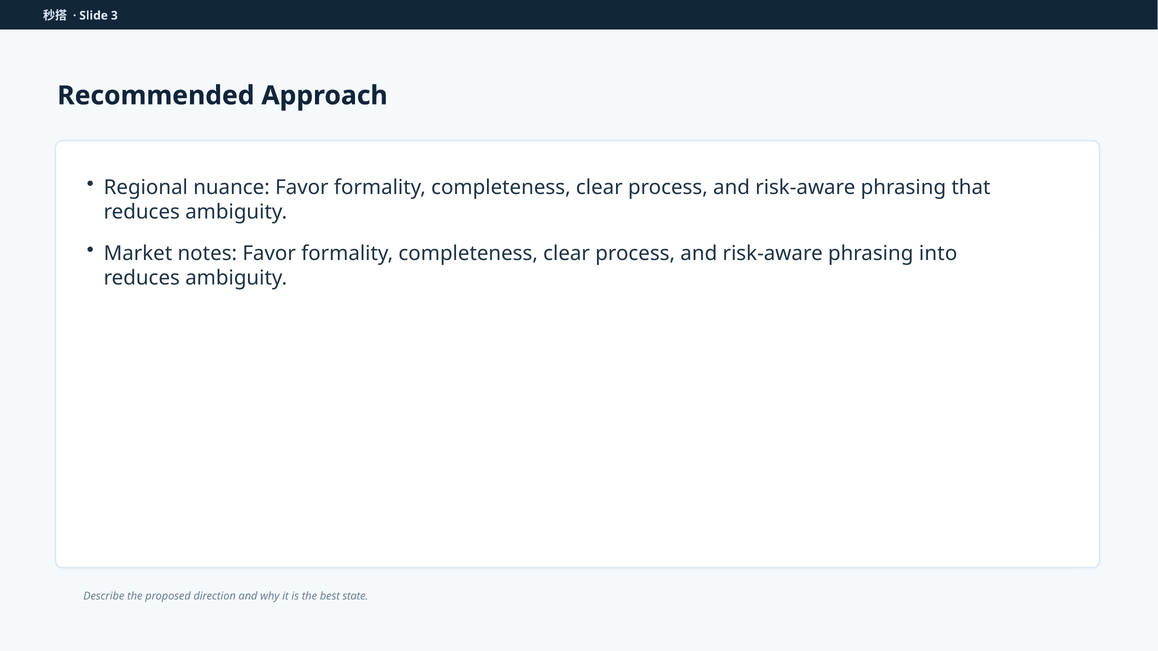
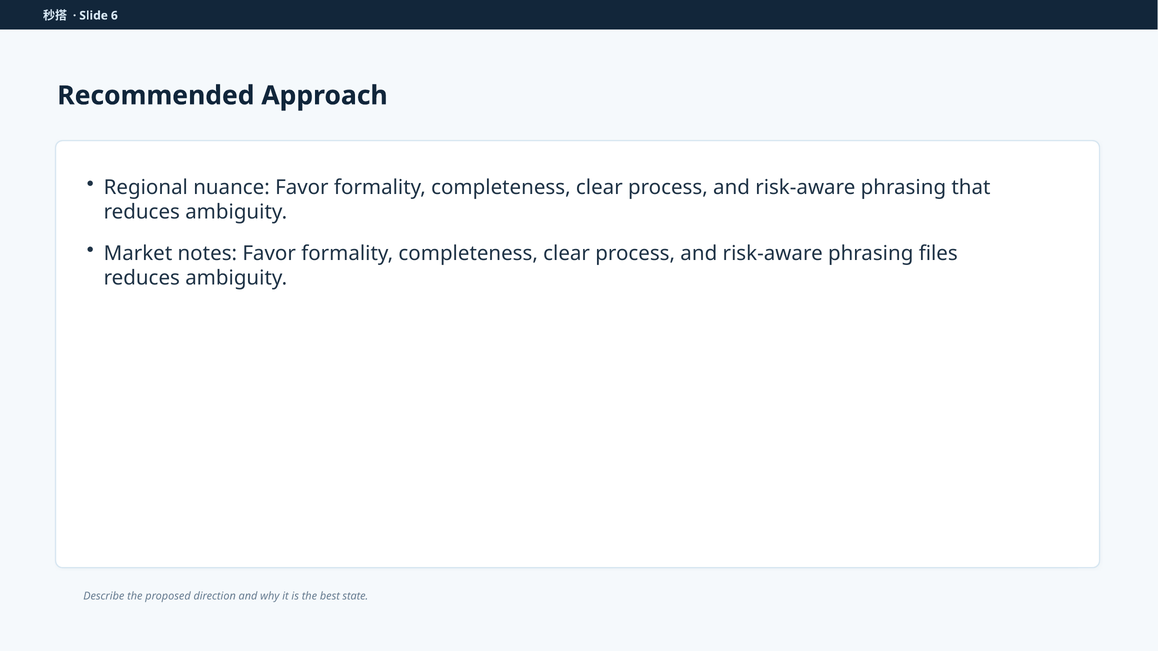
3: 3 -> 6 (114, 16)
into: into -> files (938, 254)
